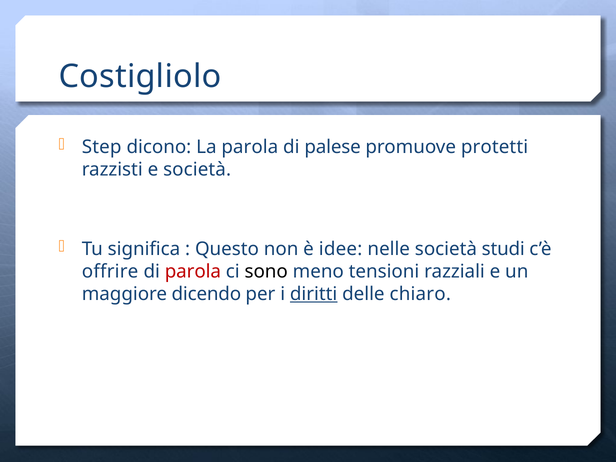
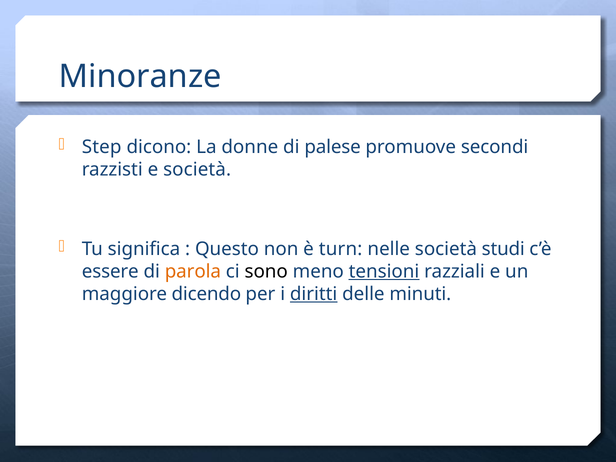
Costigliolo: Costigliolo -> Minoranze (140, 77)
La parola: parola -> donne (250, 147)
protetti: protetti -> secondi (495, 147)
idee: idee -> turn (341, 249)
offrire: offrire -> essere (110, 271)
parola colour: red -> orange (193, 271)
tensioni underline: none -> present (384, 271)
chiaro: chiaro -> minuti (420, 294)
